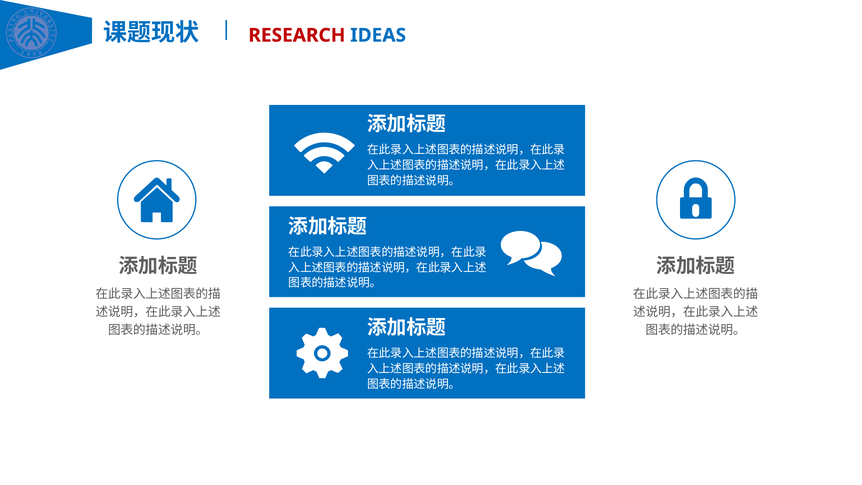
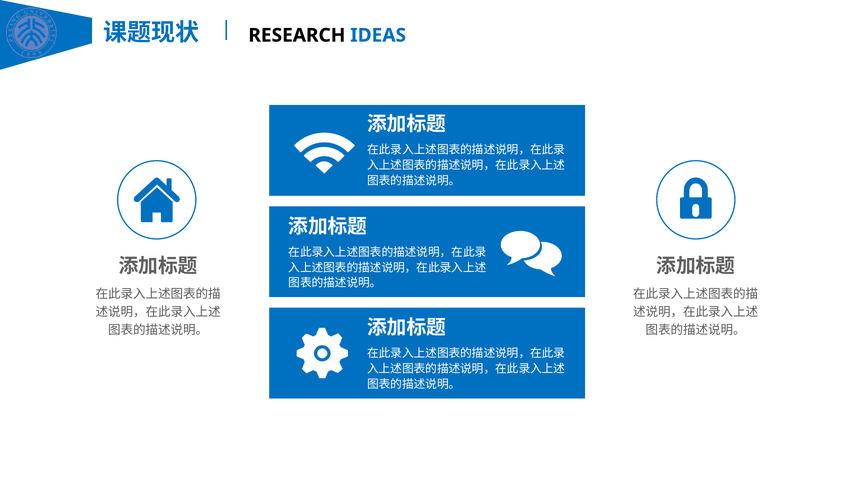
RESEARCH colour: red -> black (297, 35)
